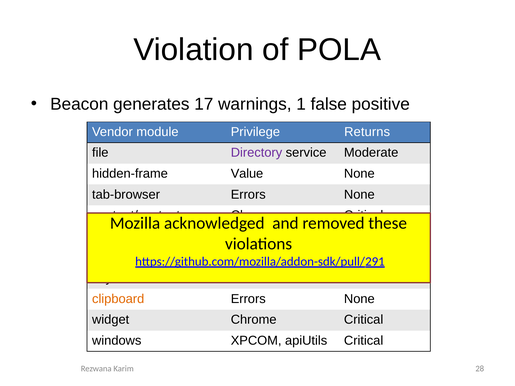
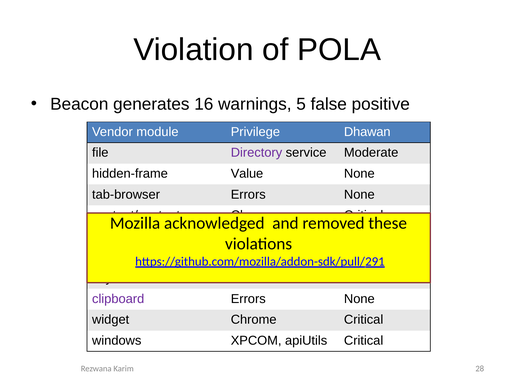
17: 17 -> 16 (204, 104)
1: 1 -> 5 (301, 104)
Returns: Returns -> Dhawan (367, 132)
clipboard colour: orange -> purple (118, 299)
